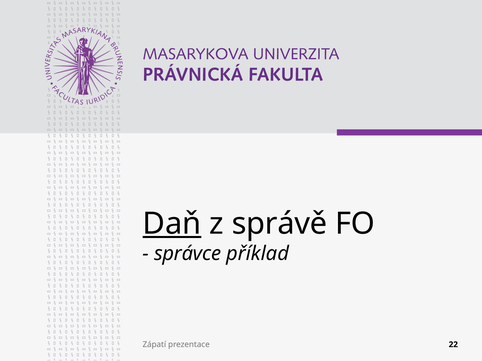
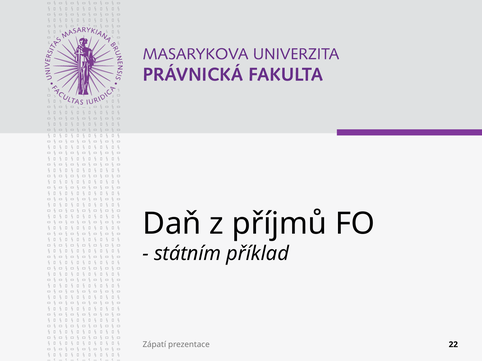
Daň underline: present -> none (172, 224)
správě: správě -> příjmů (279, 224)
správce: správce -> státním (188, 254)
